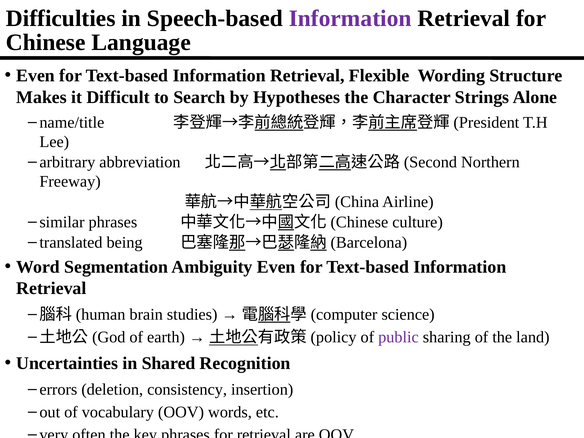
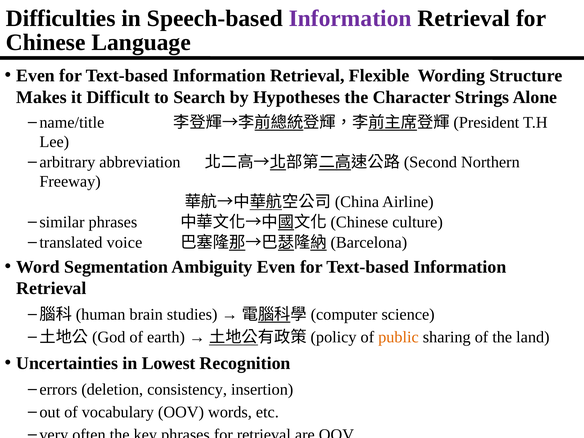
being: being -> voice (124, 242)
public colour: purple -> orange (398, 337)
Shared: Shared -> Lowest (169, 363)
